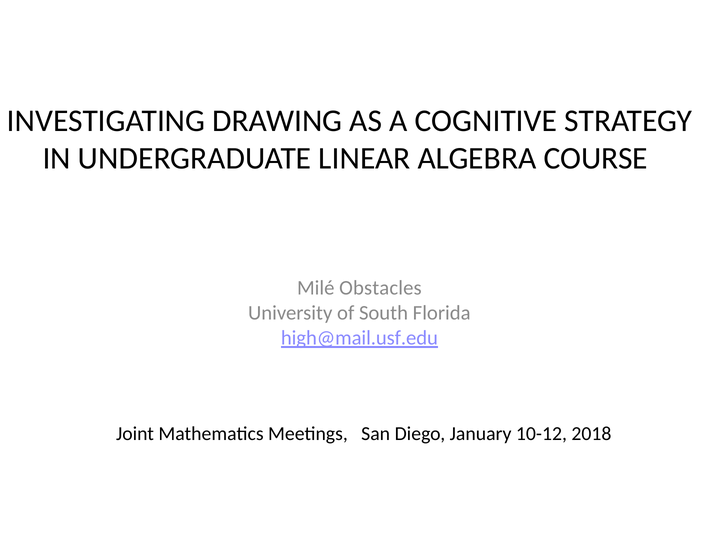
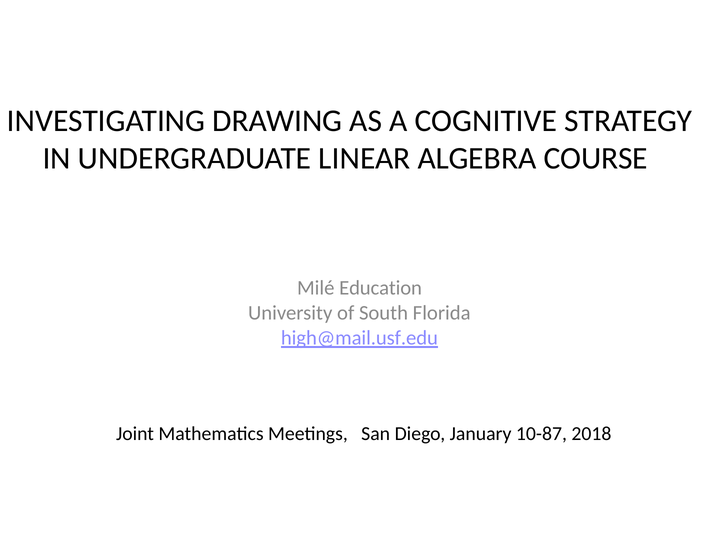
Obstacles: Obstacles -> Education (381, 288)
10-12: 10-12 -> 10-87 (541, 433)
